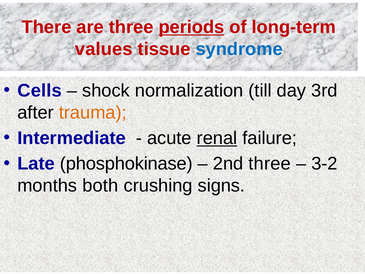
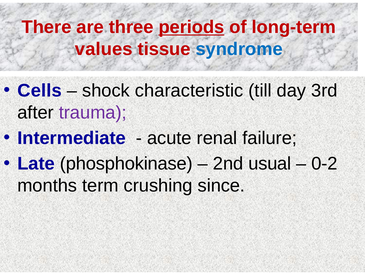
normalization: normalization -> characteristic (189, 91)
trauma colour: orange -> purple (93, 112)
renal underline: present -> none (217, 138)
2nd three: three -> usual (270, 164)
3-2: 3-2 -> 0-2 (324, 164)
both: both -> term (100, 185)
signs: signs -> since (221, 185)
